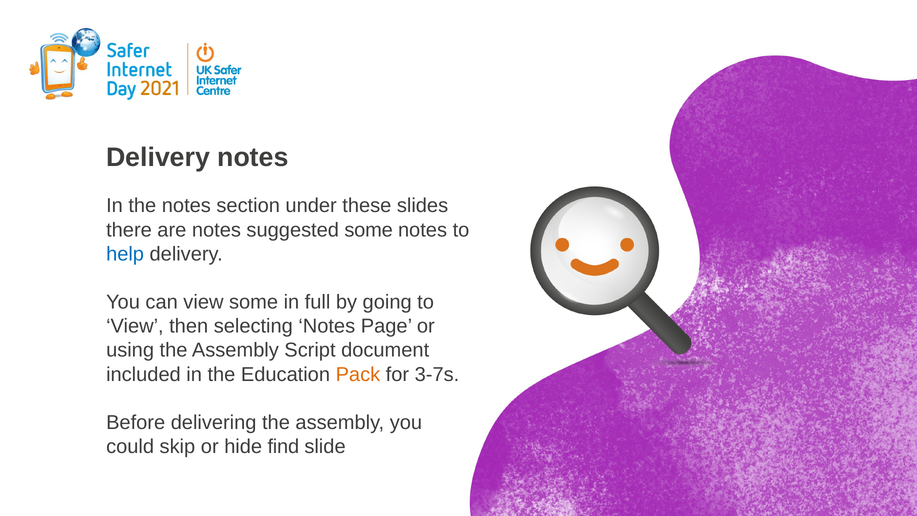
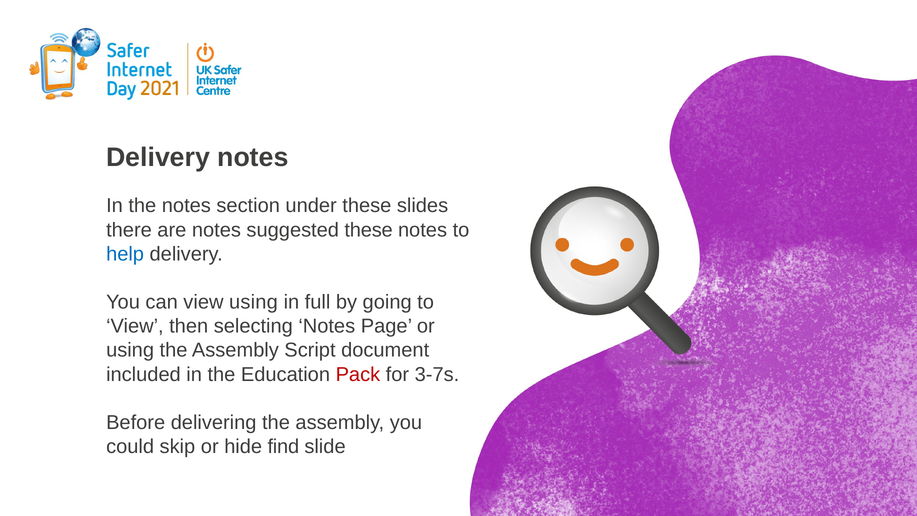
suggested some: some -> these (369, 230)
view some: some -> using (253, 302)
Pack colour: orange -> red (358, 374)
